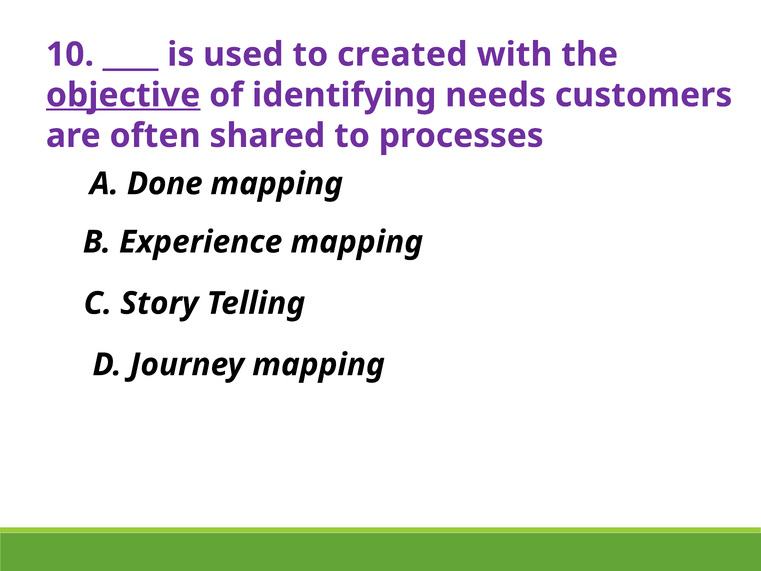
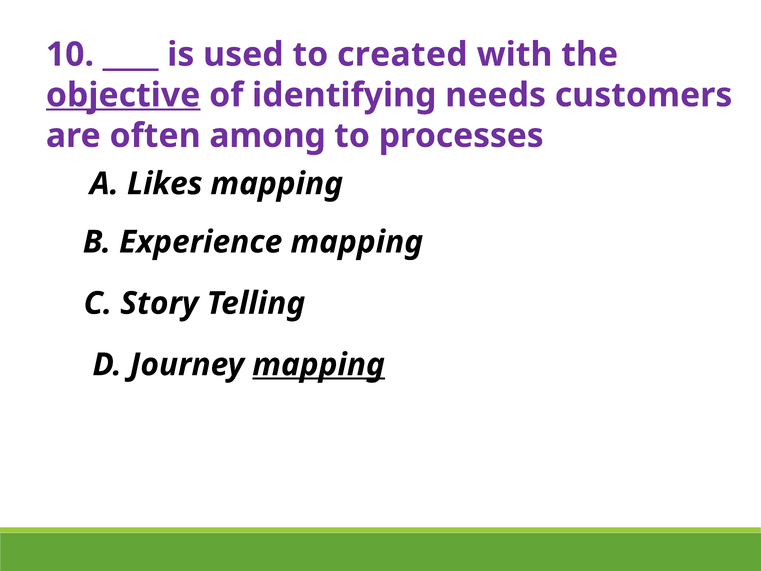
shared: shared -> among (268, 136)
Done: Done -> Likes (165, 184)
mapping underline: none -> present (319, 365)
